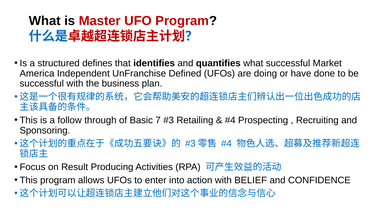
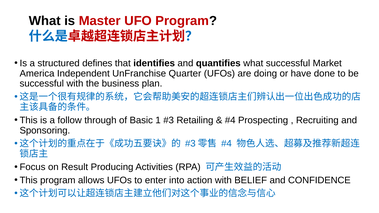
Defined: Defined -> Quarter (185, 73)
7: 7 -> 1 (158, 120)
